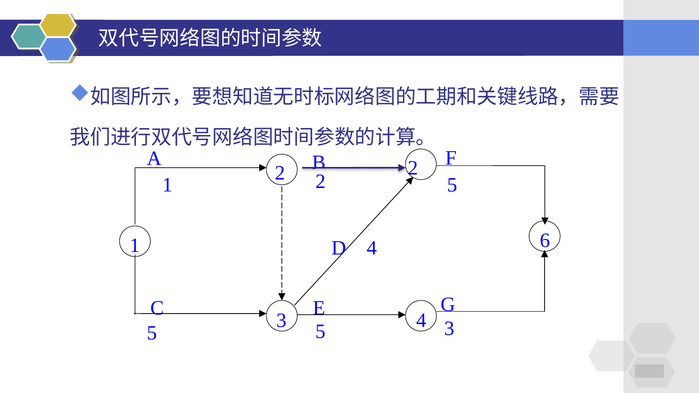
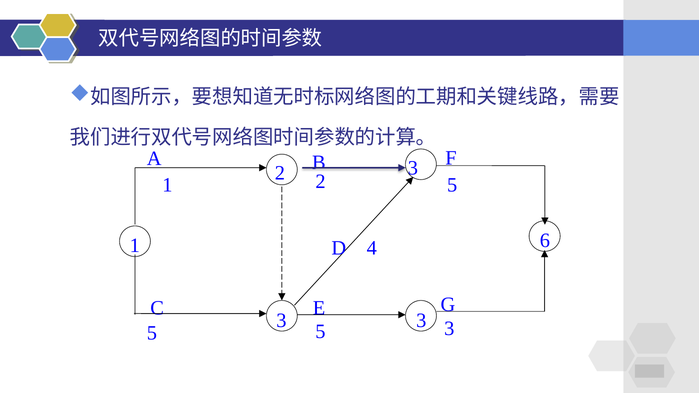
2 2: 2 -> 3 (413, 168)
3 4: 4 -> 3 (421, 321)
